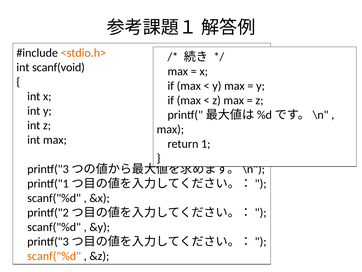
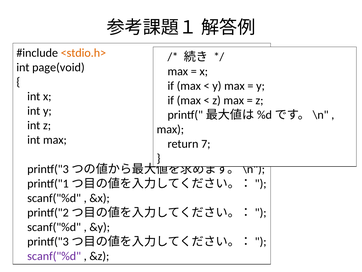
scanf(void: scanf(void -> page(void (58, 67)
1: 1 -> 7 (206, 144)
scanf("%d colour: orange -> purple (54, 256)
